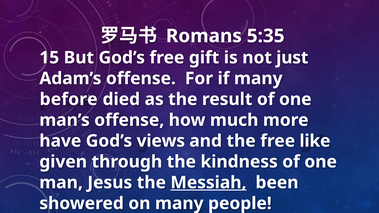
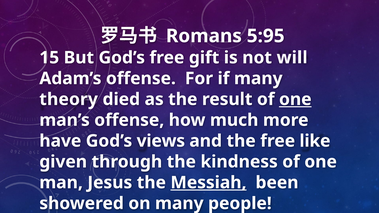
5:35: 5:35 -> 5:95 (266, 36)
just: just -> will (292, 58)
before: before -> theory (69, 99)
one underline: none -> present (295, 99)
